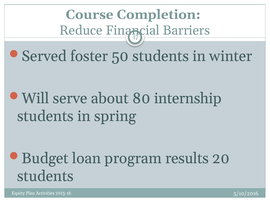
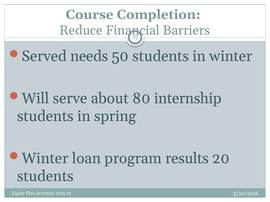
foster: foster -> needs (89, 56)
Budget: Budget -> Winter (45, 159)
